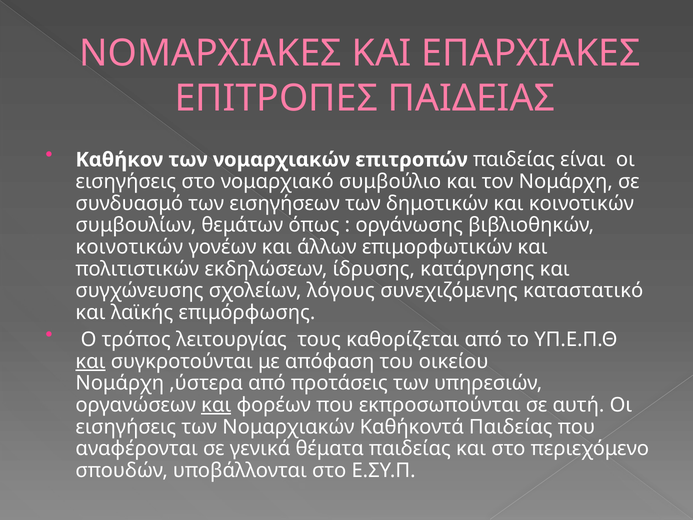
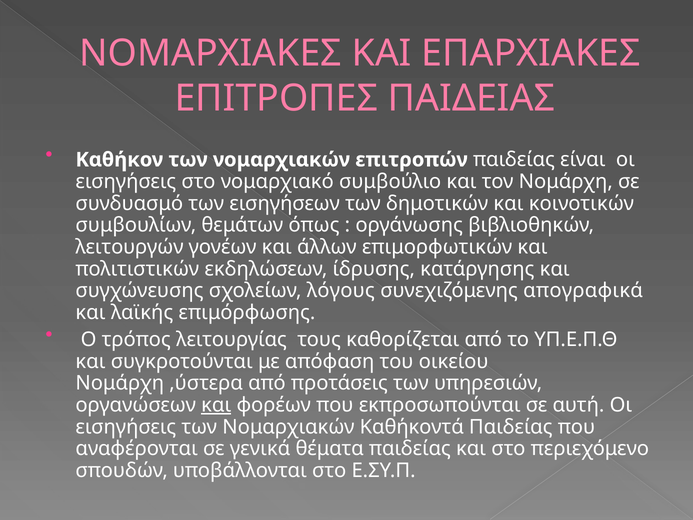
κοινοτικών: κοινοτικών -> λειτουργών (129, 247)
καταστατικό: καταστατικό -> απογραφικά (583, 291)
και underline: present -> none (90, 361)
